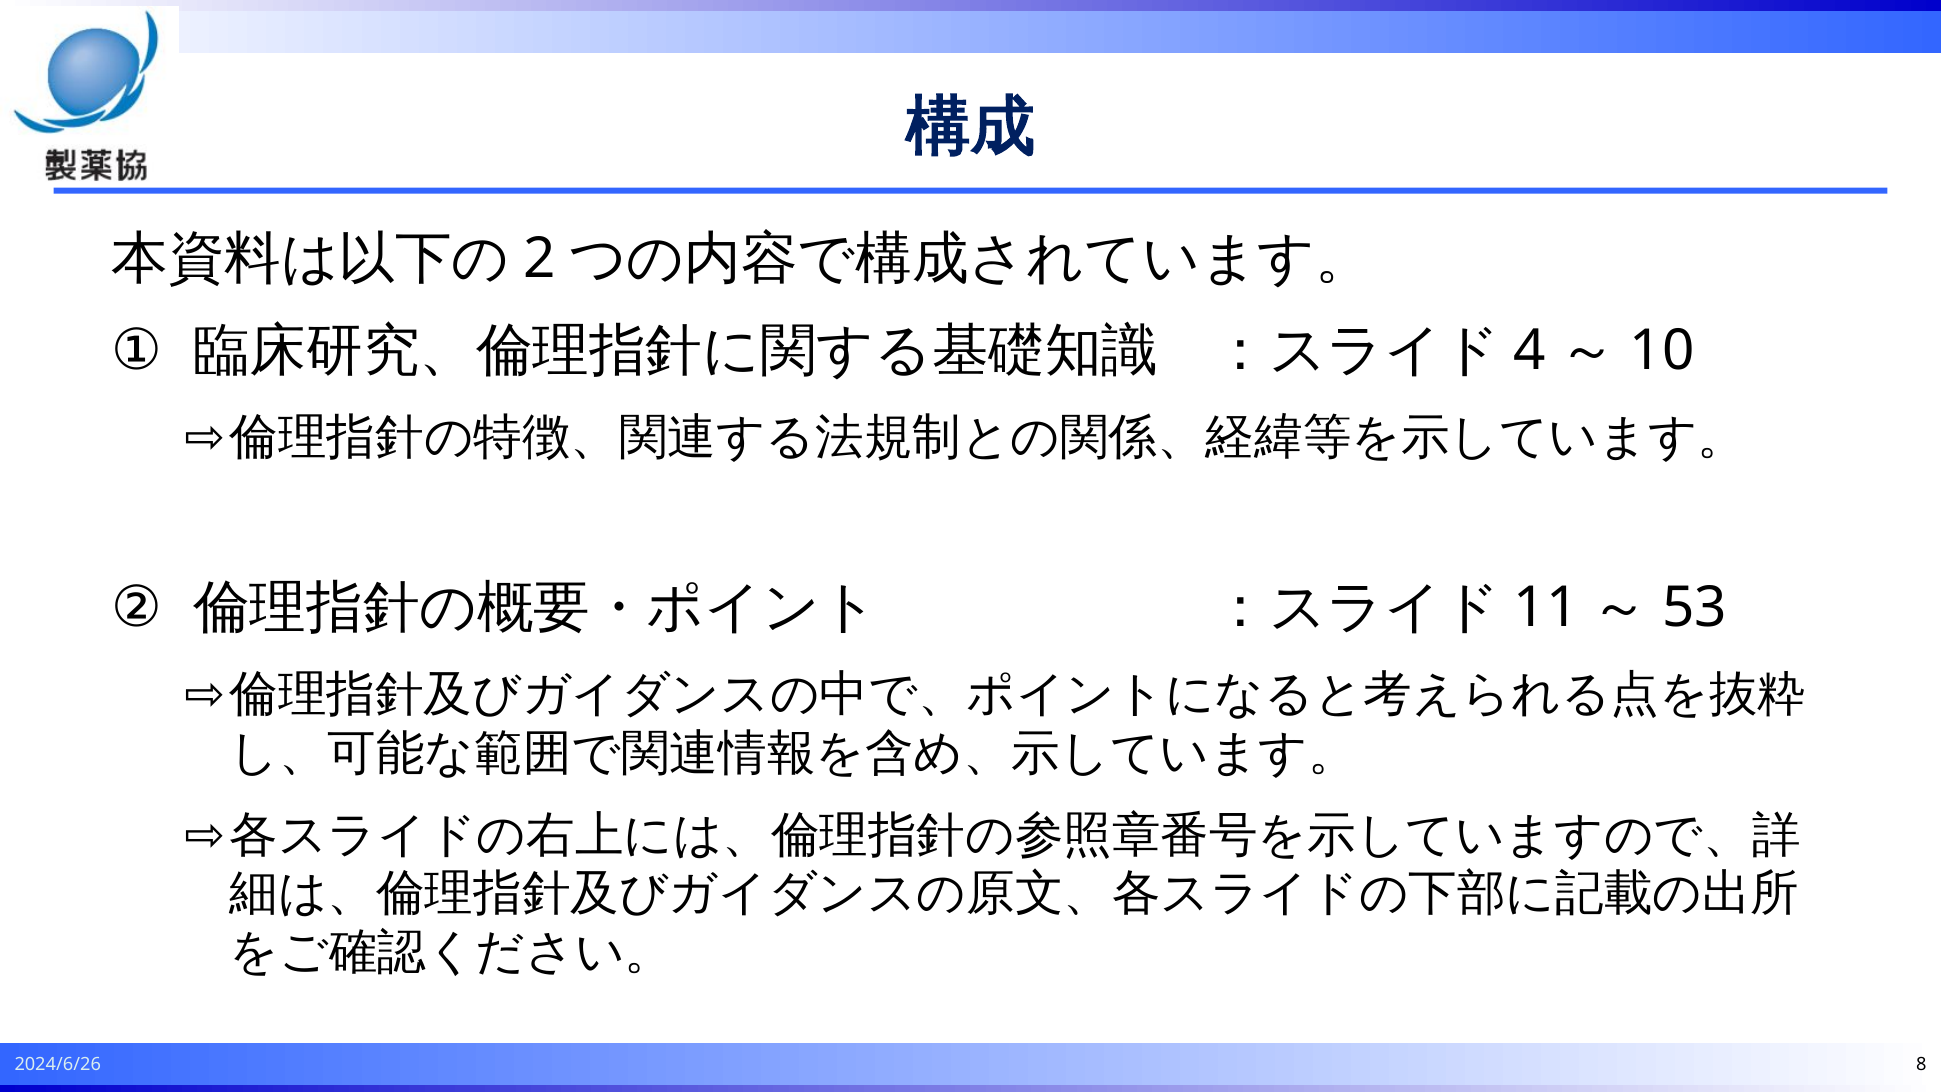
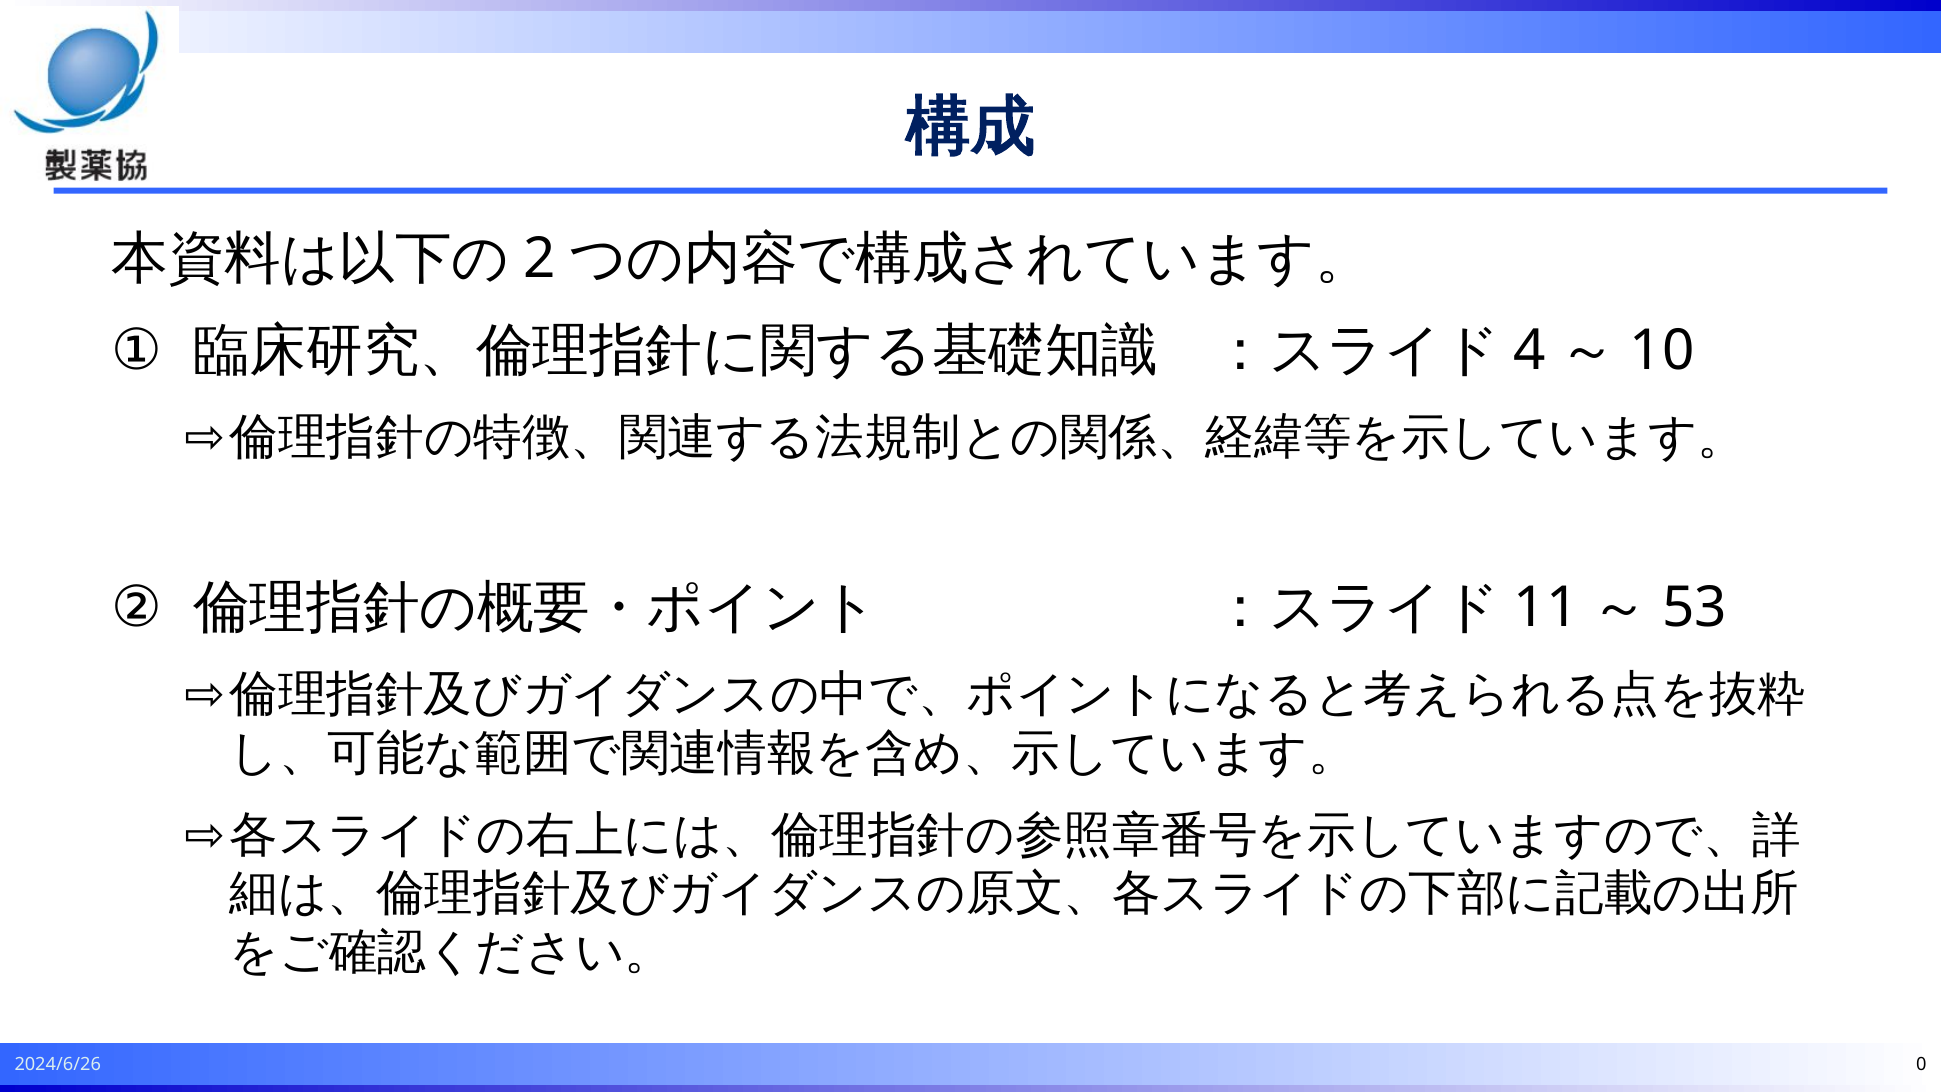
8: 8 -> 0 (1921, 1064)
